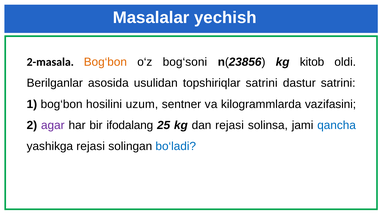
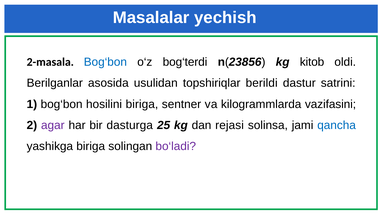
Bog‘bon colour: orange -> blue (105, 62)
bog‘soni: bog‘soni -> bog‘terdi (185, 62)
topshiriqlar satrini: satrini -> berildi (262, 83)
hosilini uzum: uzum -> biriga (142, 104)
ifodalang: ifodalang -> dasturga (130, 125)
yashikga rejasi: rejasi -> biriga (91, 147)
bo‘ladi colour: blue -> purple (176, 147)
